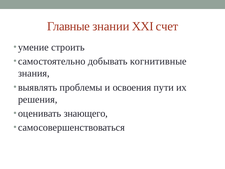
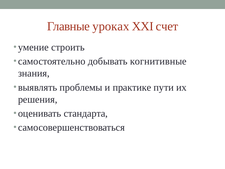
знании: знании -> уроках (111, 26)
освоения: освоения -> практике (132, 87)
знающего: знающего -> стандарта (86, 113)
